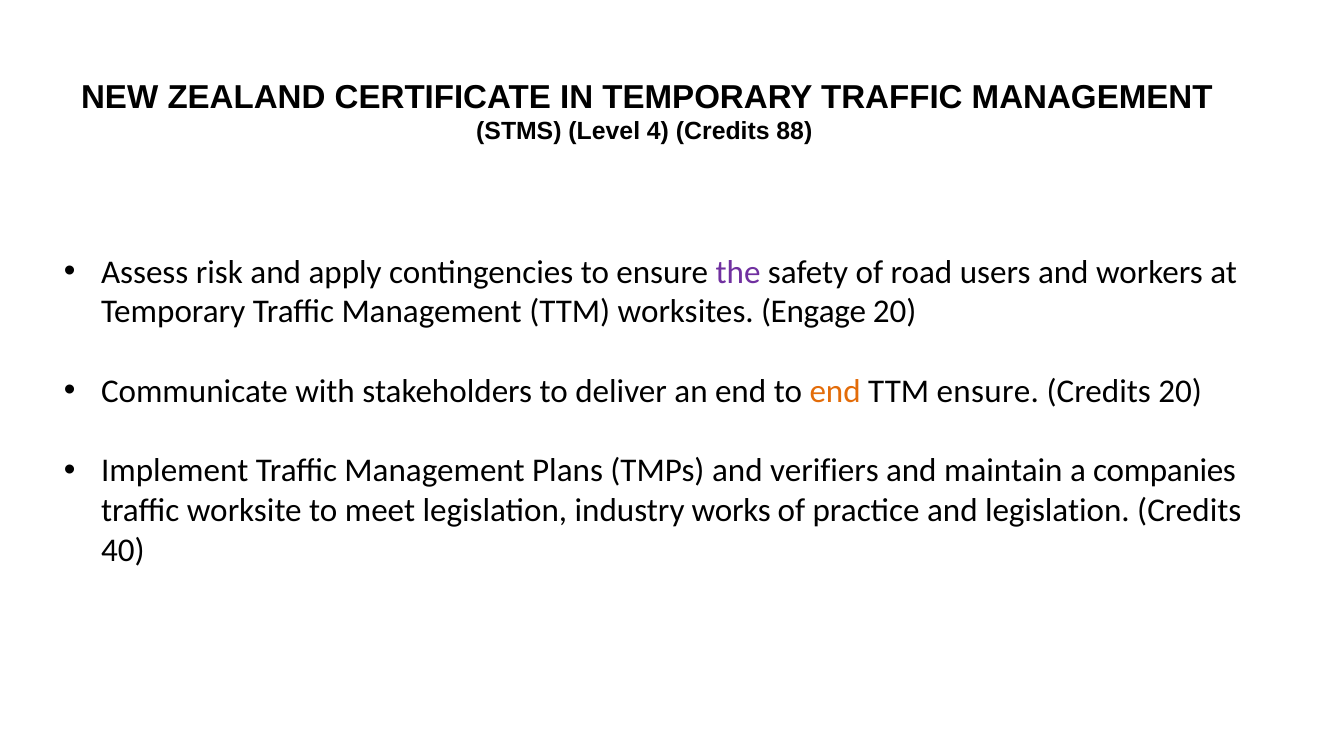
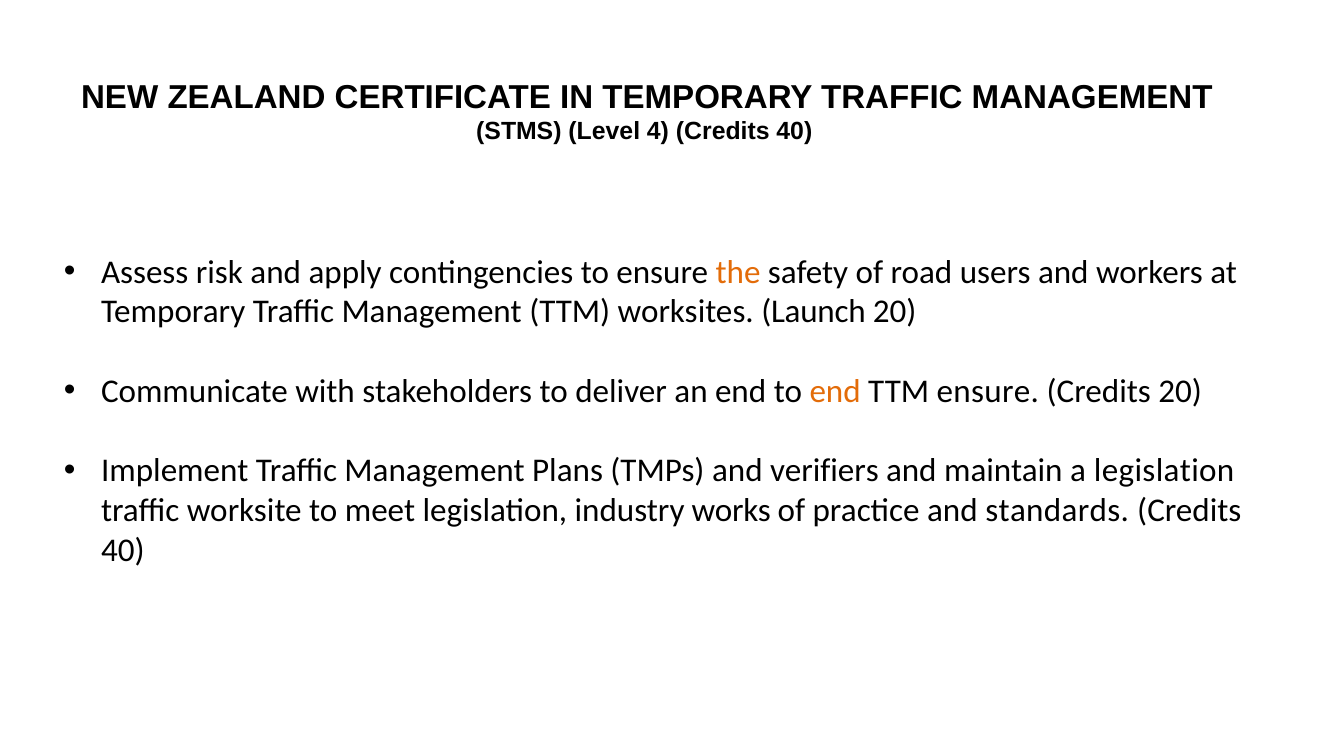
4 Credits 88: 88 -> 40 (794, 132)
the colour: purple -> orange (738, 272)
Engage: Engage -> Launch (814, 312)
a companies: companies -> legislation (1164, 471)
and legislation: legislation -> standards (1057, 511)
